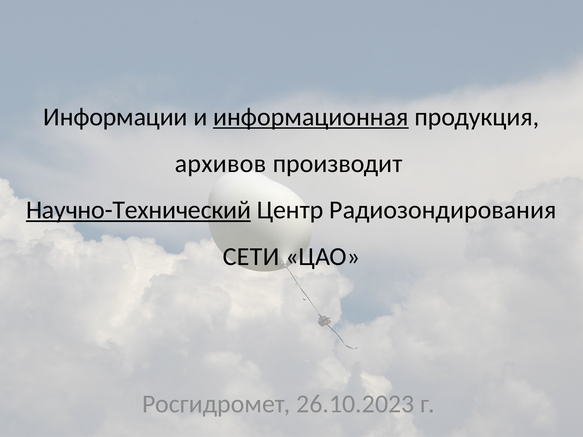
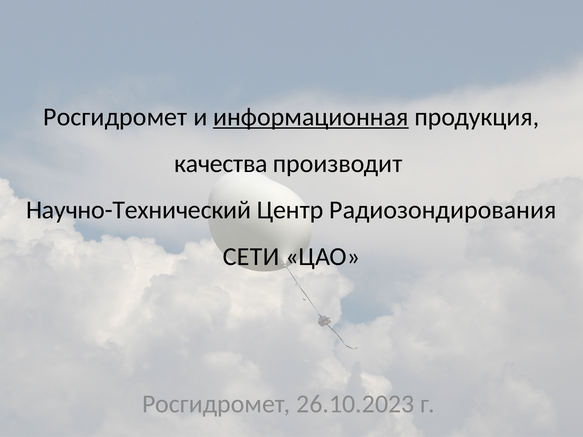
Информации: Информации -> Росгидромет (115, 117)
архивов: архивов -> качества (221, 164)
Научно-Технический underline: present -> none (139, 210)
